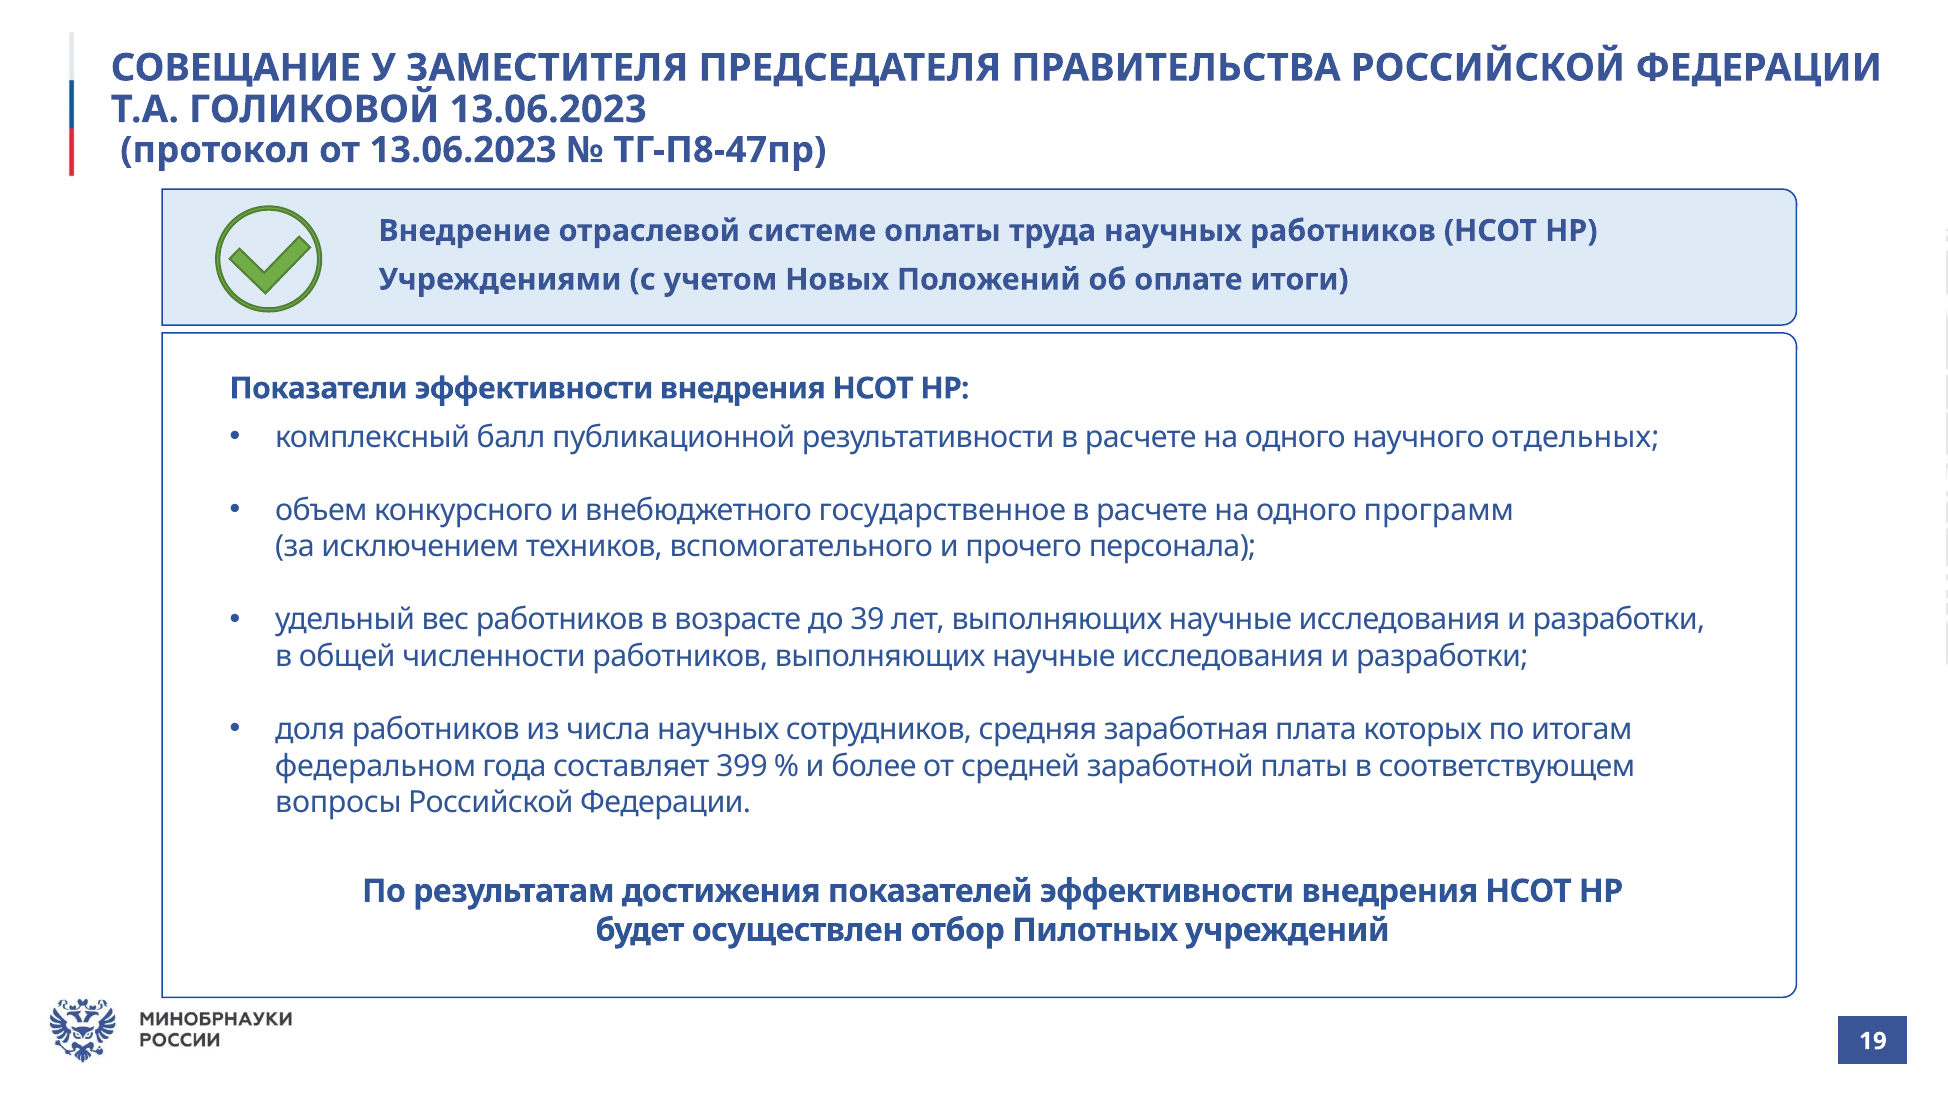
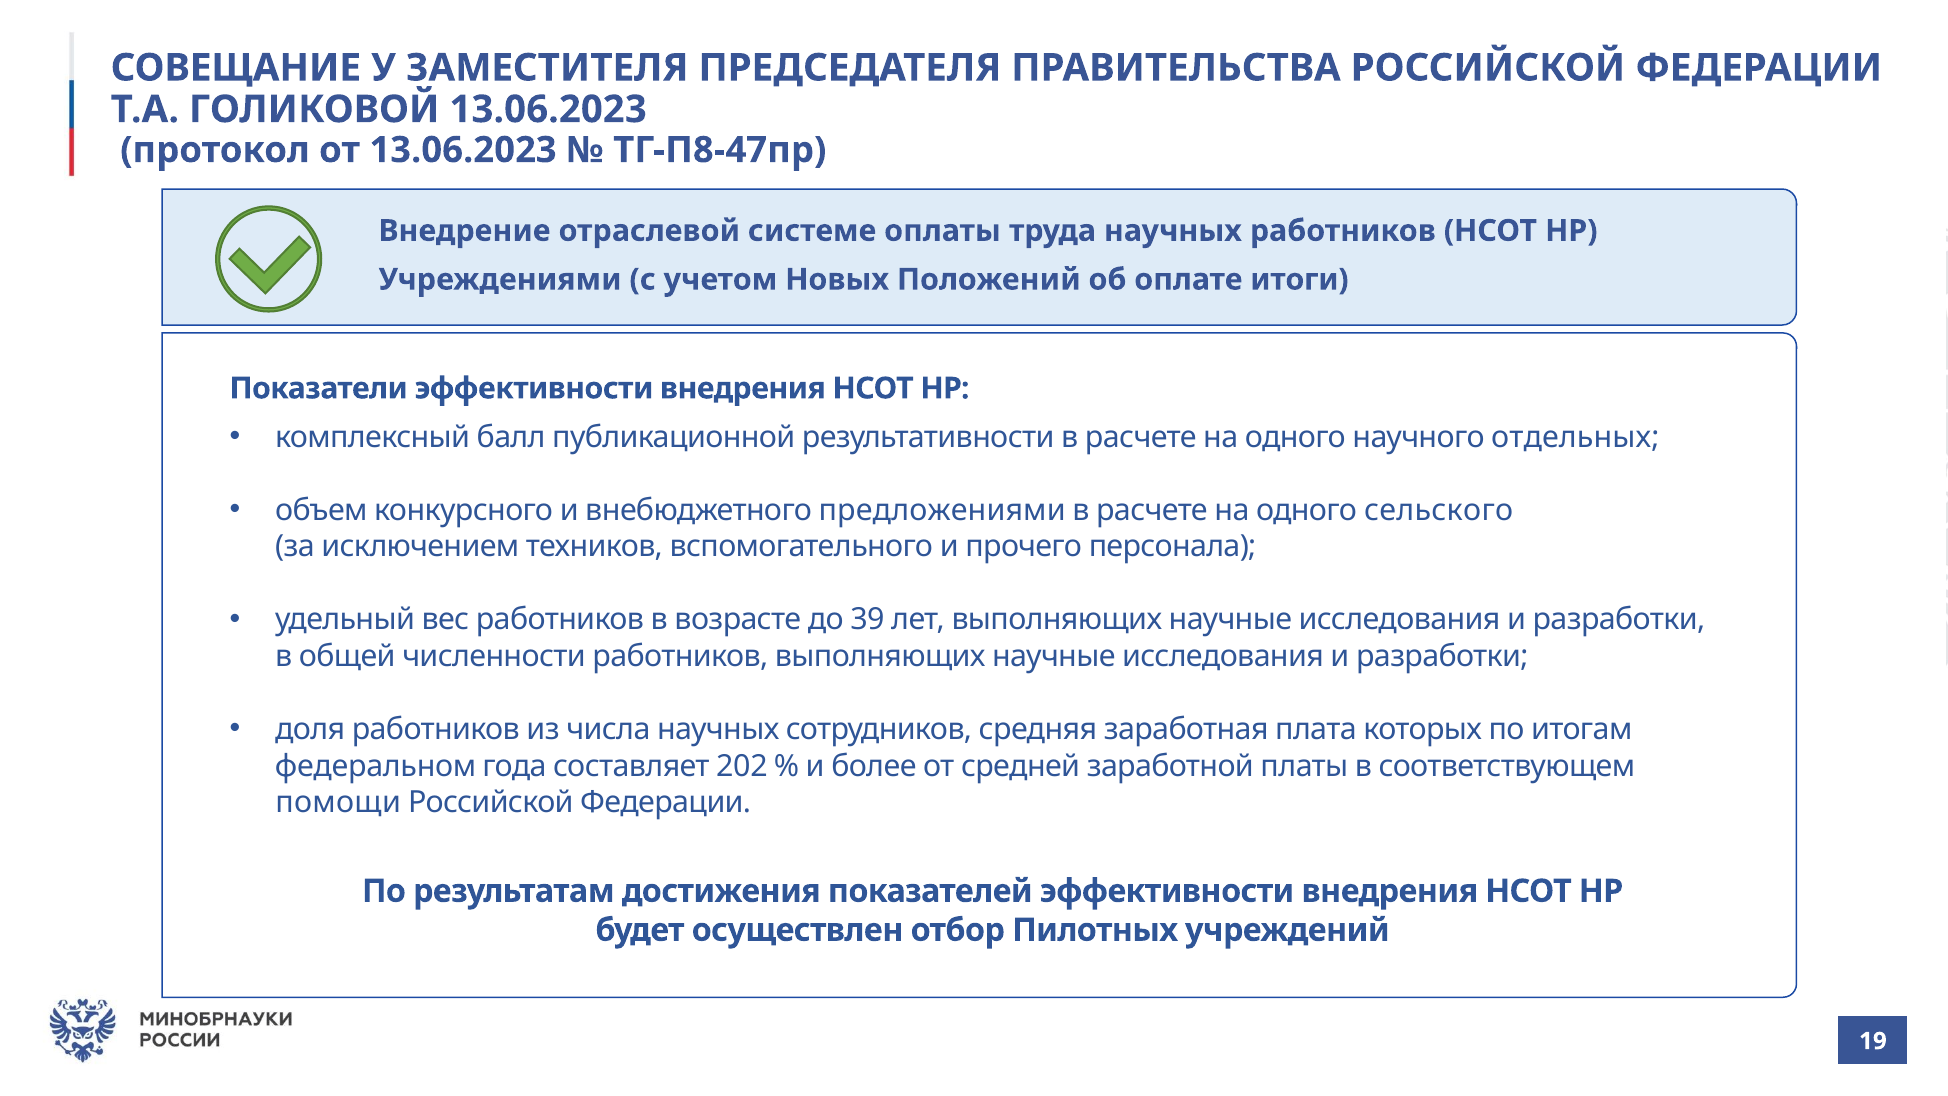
государственное: государственное -> предложениями (942, 510)
программ: программ -> сельского (1439, 510)
399: 399 -> 202 (742, 766)
вопросы: вопросы -> помощи (338, 802)
